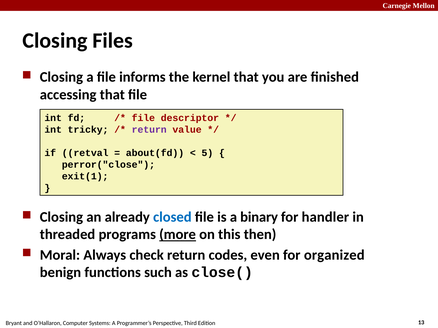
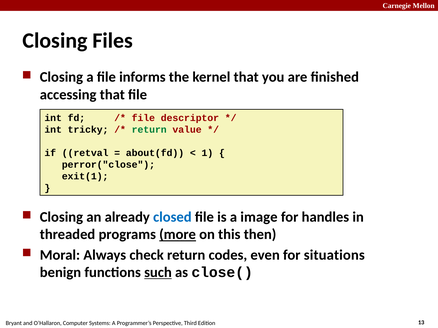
return colour: purple -> green (149, 130)
5: 5 -> 1 (207, 153)
binary: binary -> image (259, 217)
handler: handler -> handles (325, 217)
organized: organized -> situations (334, 255)
such underline: none -> present (158, 273)
